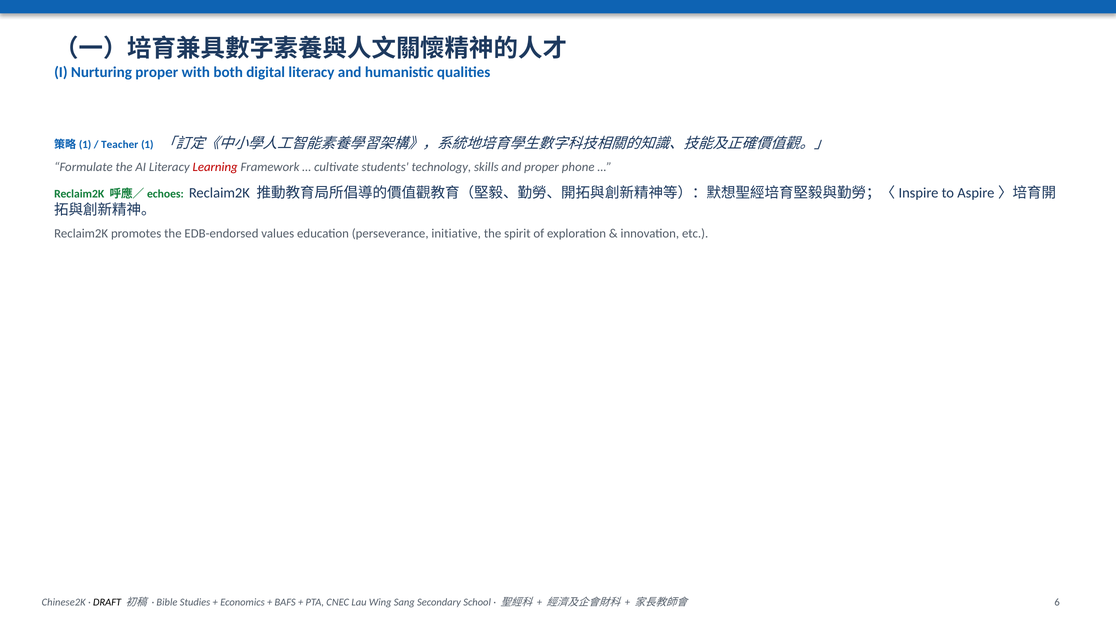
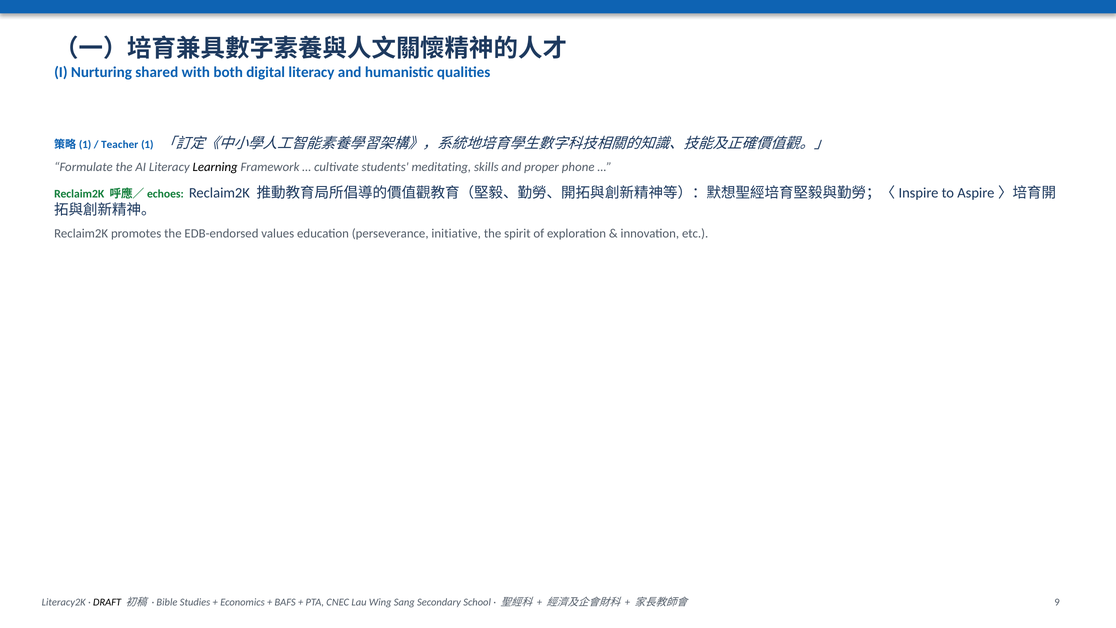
Nurturing proper: proper -> shared (157, 72)
Learning colour: red -> black (215, 167)
technology: technology -> meditating (441, 167)
Chinese2K: Chinese2K -> Literacy2K (64, 602)
6: 6 -> 9 (1057, 602)
